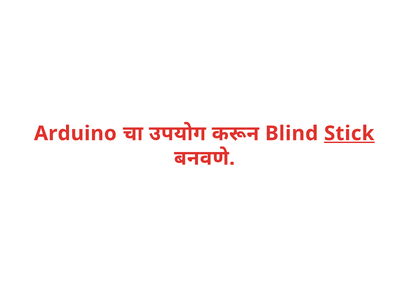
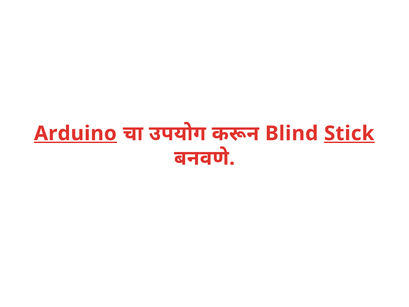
Arduino underline: none -> present (75, 133)
